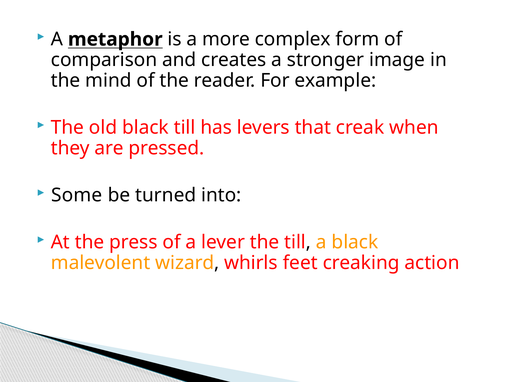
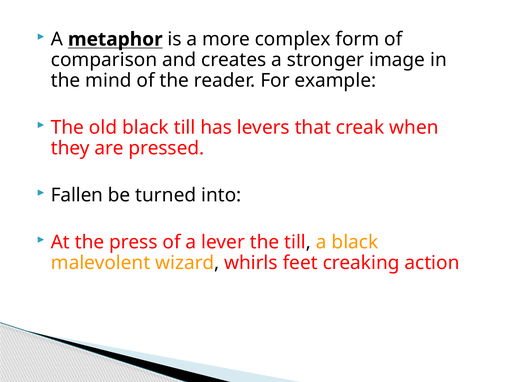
Some: Some -> Fallen (77, 195)
